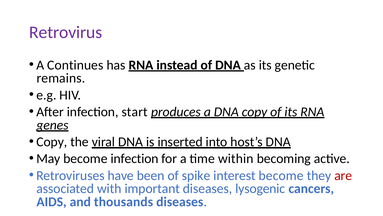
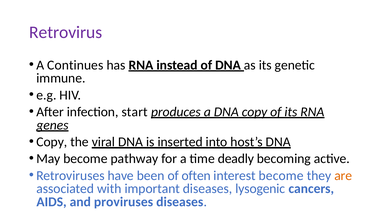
remains: remains -> immune (61, 78)
become infection: infection -> pathway (134, 158)
within: within -> deadly (236, 158)
spike: spike -> often (196, 175)
are colour: red -> orange (343, 175)
thousands: thousands -> proviruses (124, 201)
